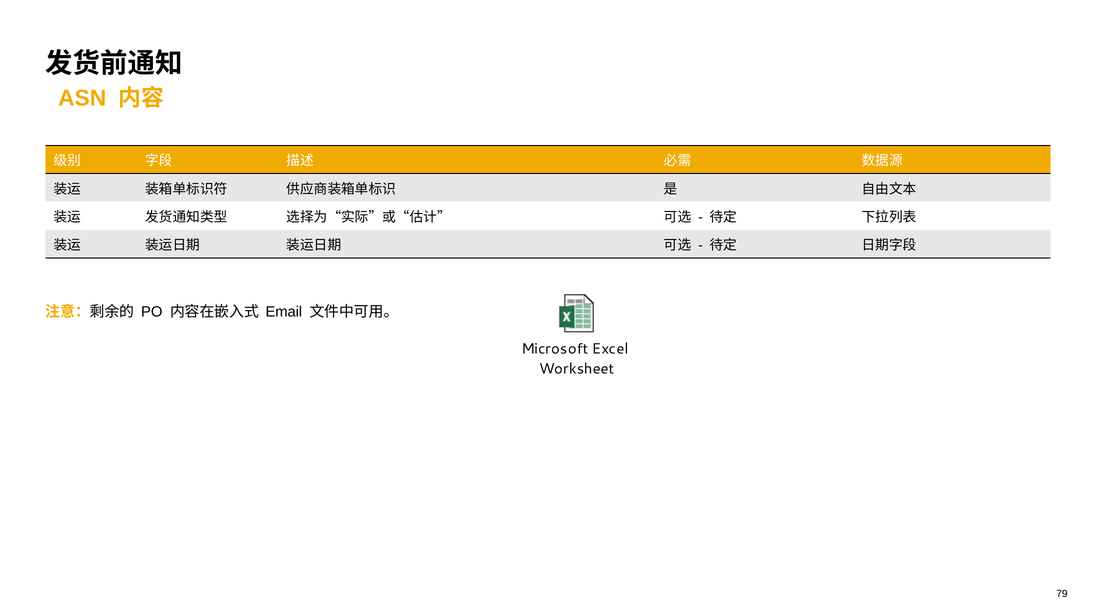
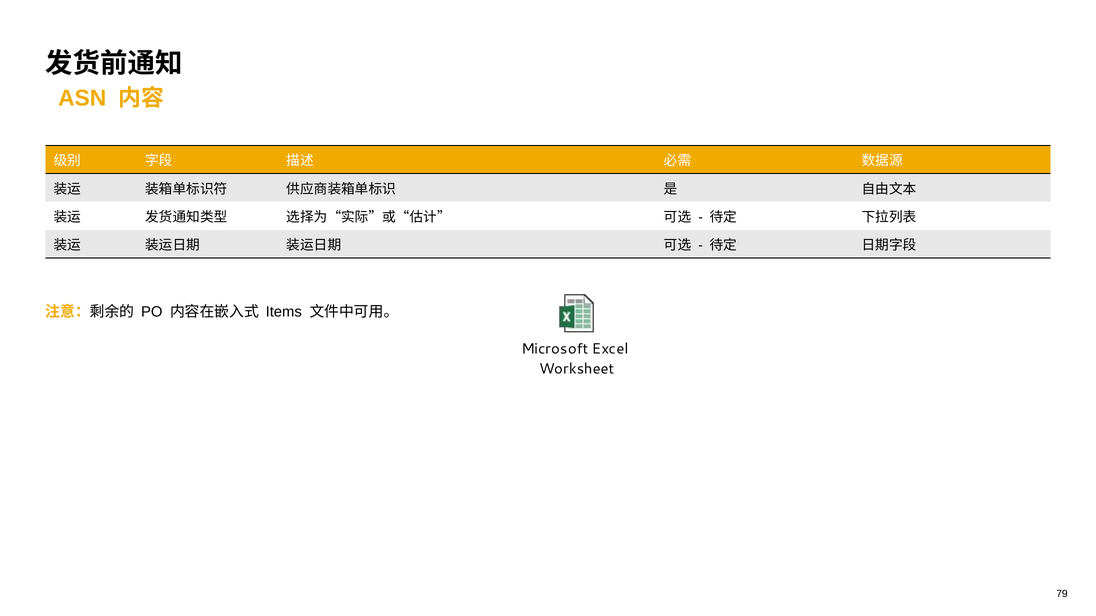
Email: Email -> Items (284, 312)
